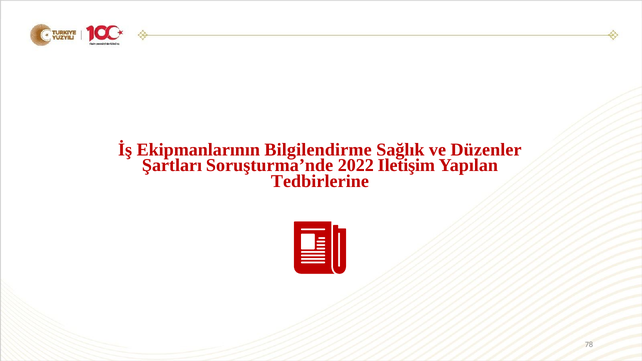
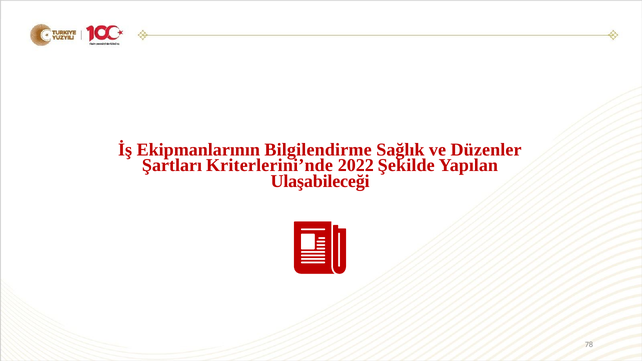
Soruşturma’nde: Soruşturma’nde -> Kriterlerini’nde (269, 166)
Iletişim: Iletişim -> Şekilde (406, 166)
Tedbirlerine: Tedbirlerine -> Ulaşabileceği (320, 181)
